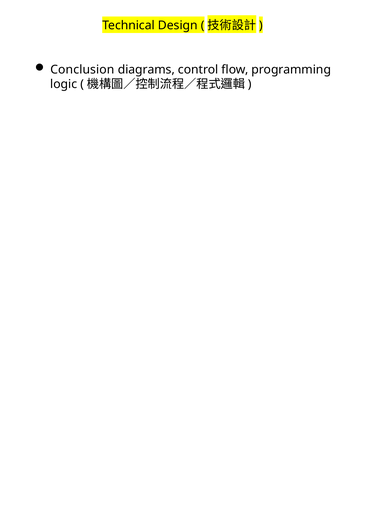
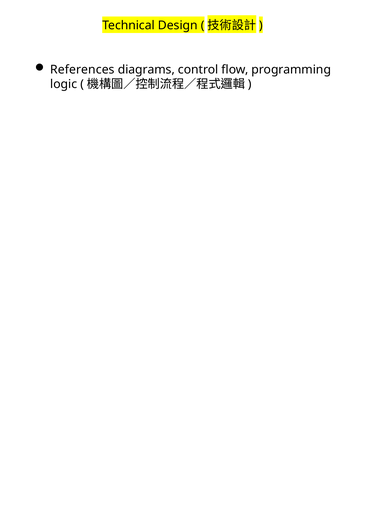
Conclusion: Conclusion -> References (82, 70)
